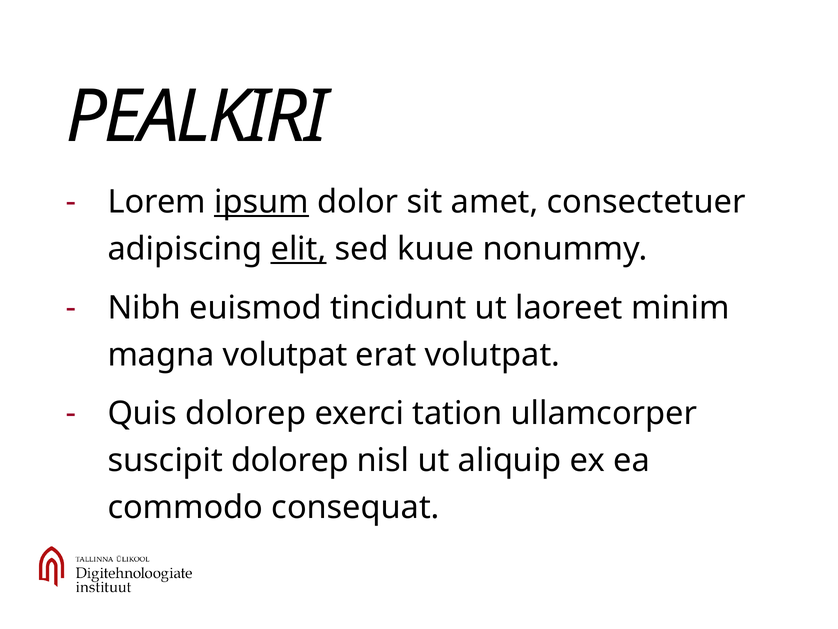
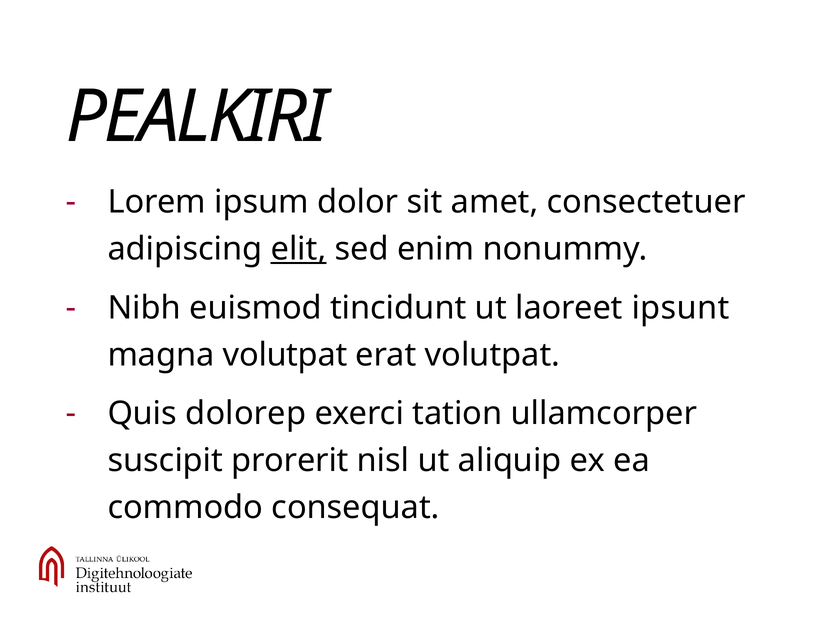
ipsum underline: present -> none (262, 202)
kuue: kuue -> enim (436, 249)
minim: minim -> ipsunt (680, 308)
suscipit dolorep: dolorep -> prorerit (290, 460)
